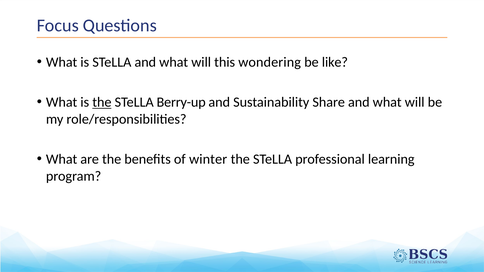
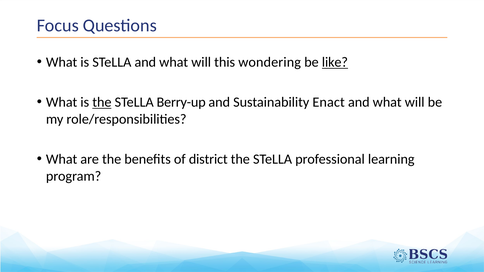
like underline: none -> present (335, 62)
Share: Share -> Enact (329, 102)
winter: winter -> district (208, 159)
